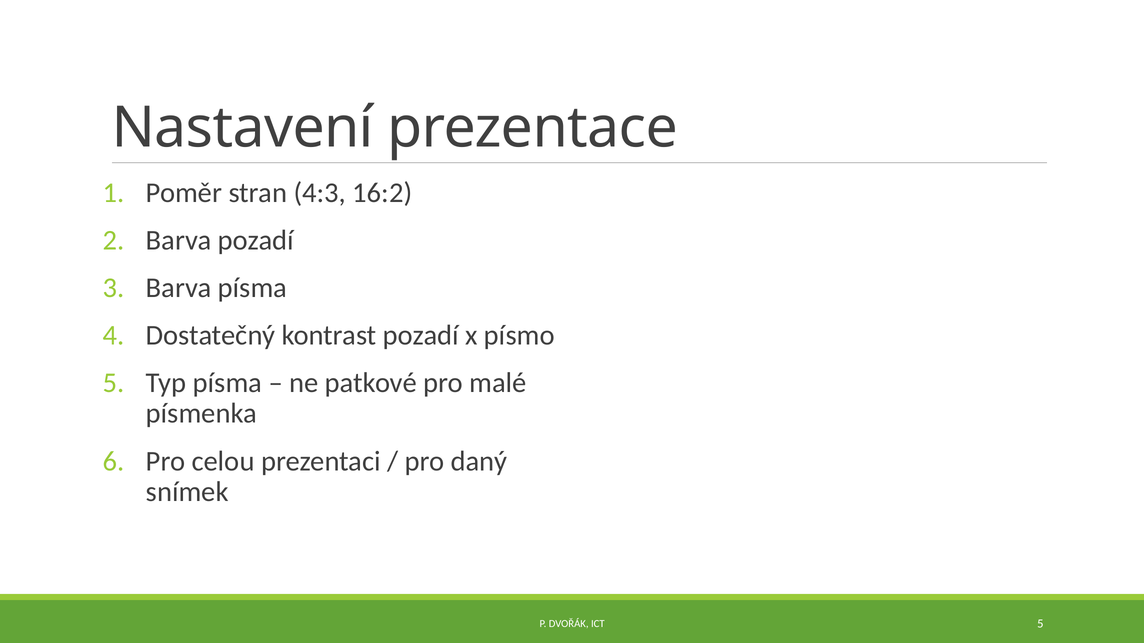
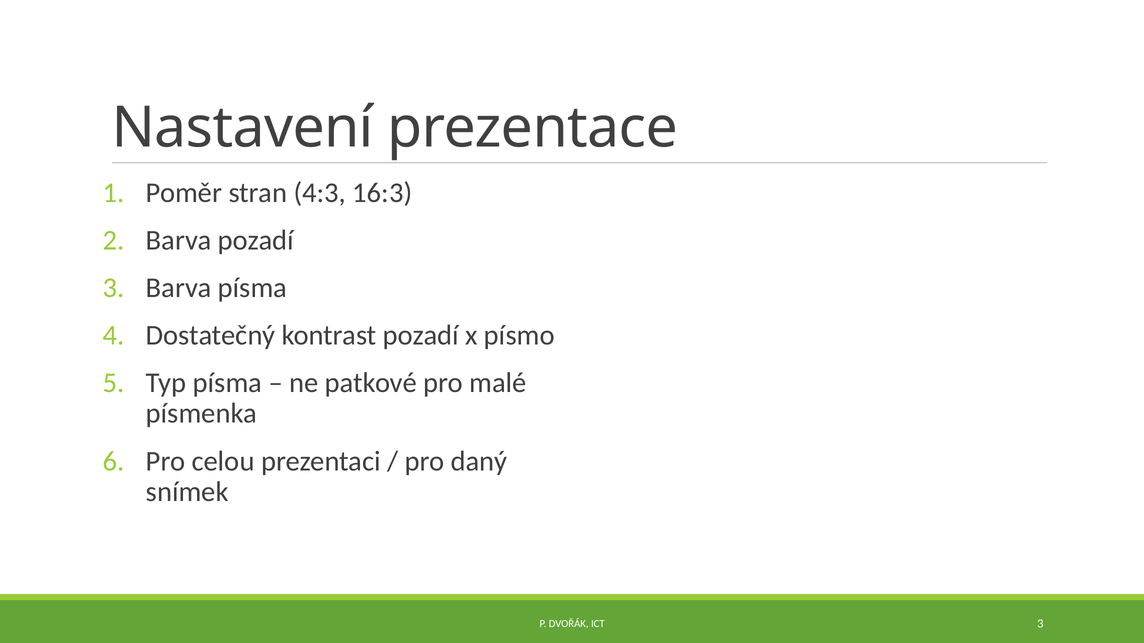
16:2: 16:2 -> 16:3 (382, 193)
ICT 5: 5 -> 3 (1040, 624)
